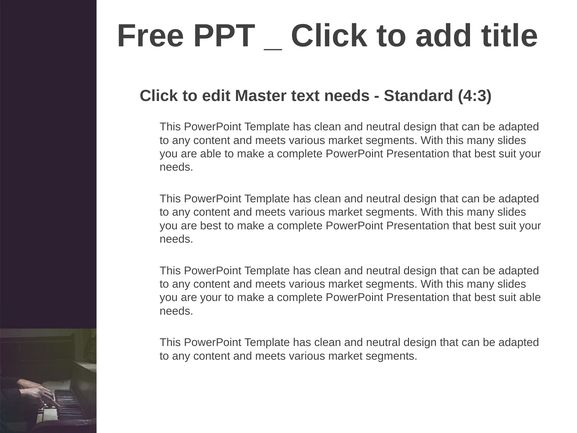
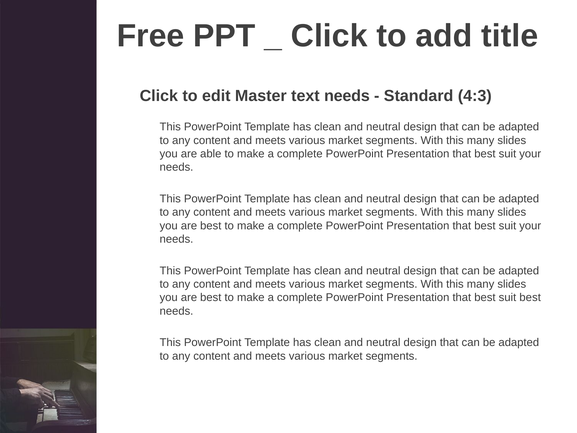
your: your -> best (211, 297)
suit able: able -> best (530, 297)
